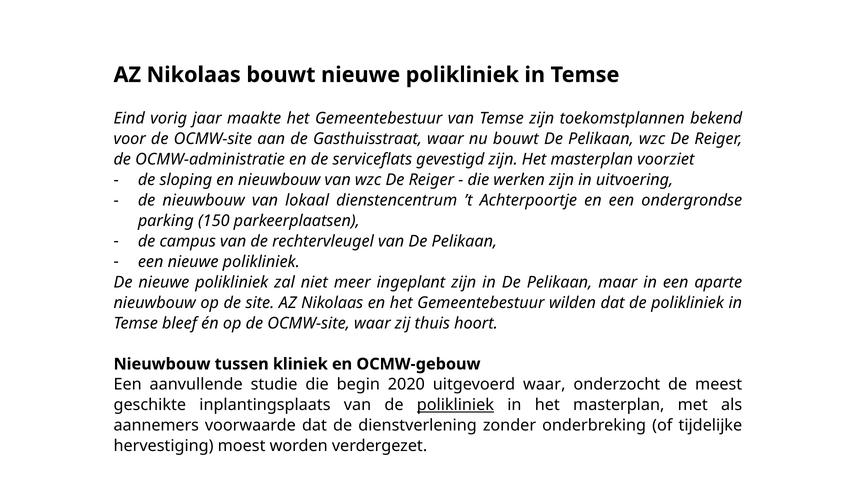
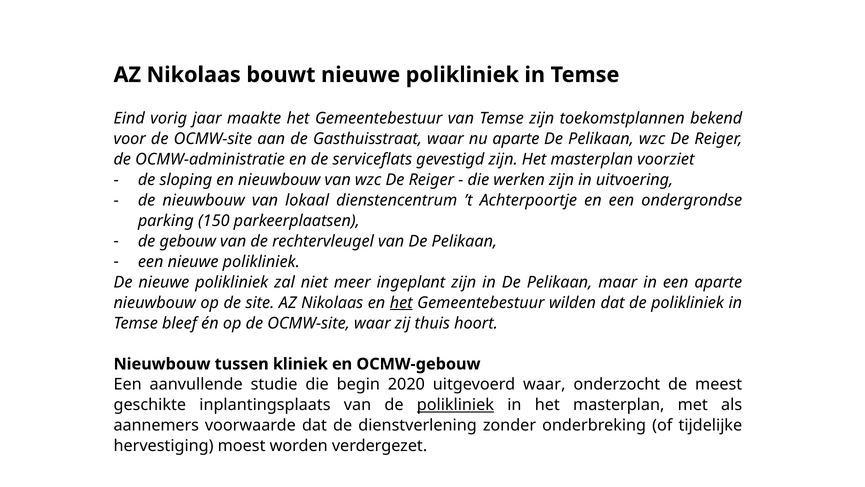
nu bouwt: bouwt -> aparte (516, 139)
campus: campus -> gebouw (188, 241)
het underline: none -> present (401, 302)
